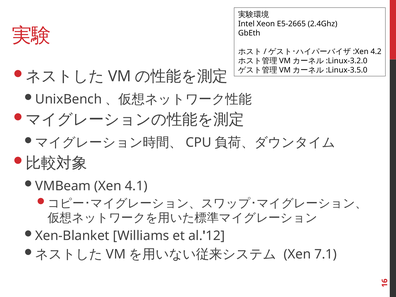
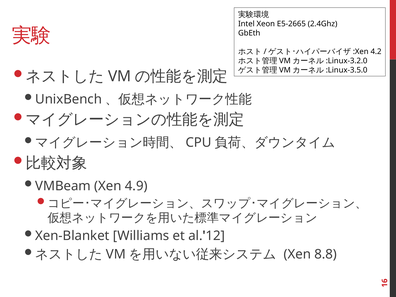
4.1: 4.1 -> 4.9 (136, 186)
7.1: 7.1 -> 8.8 (326, 254)
